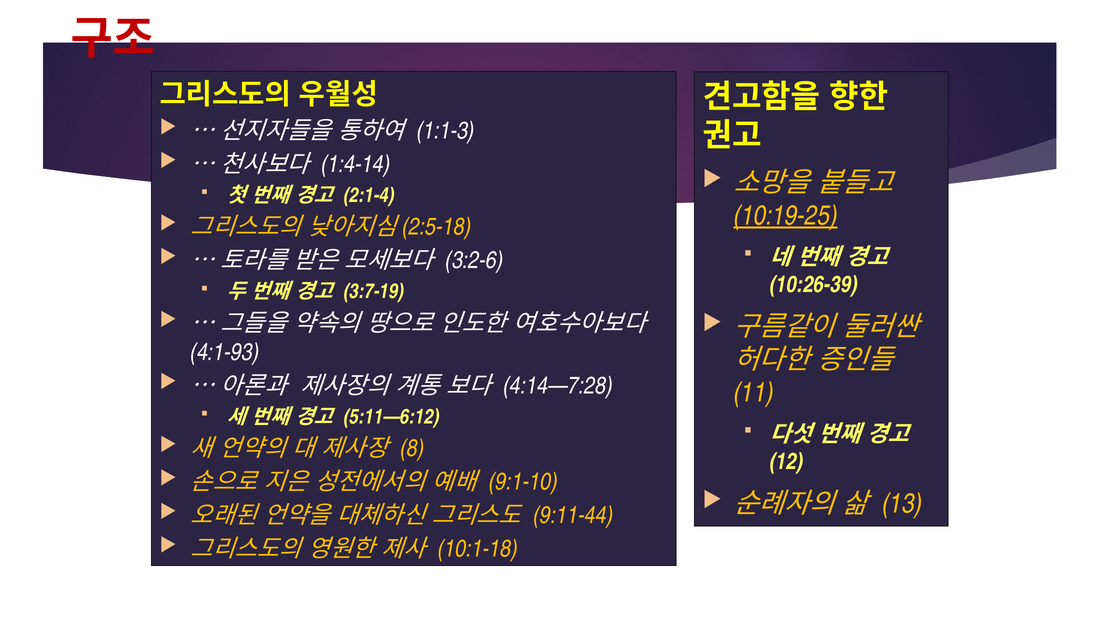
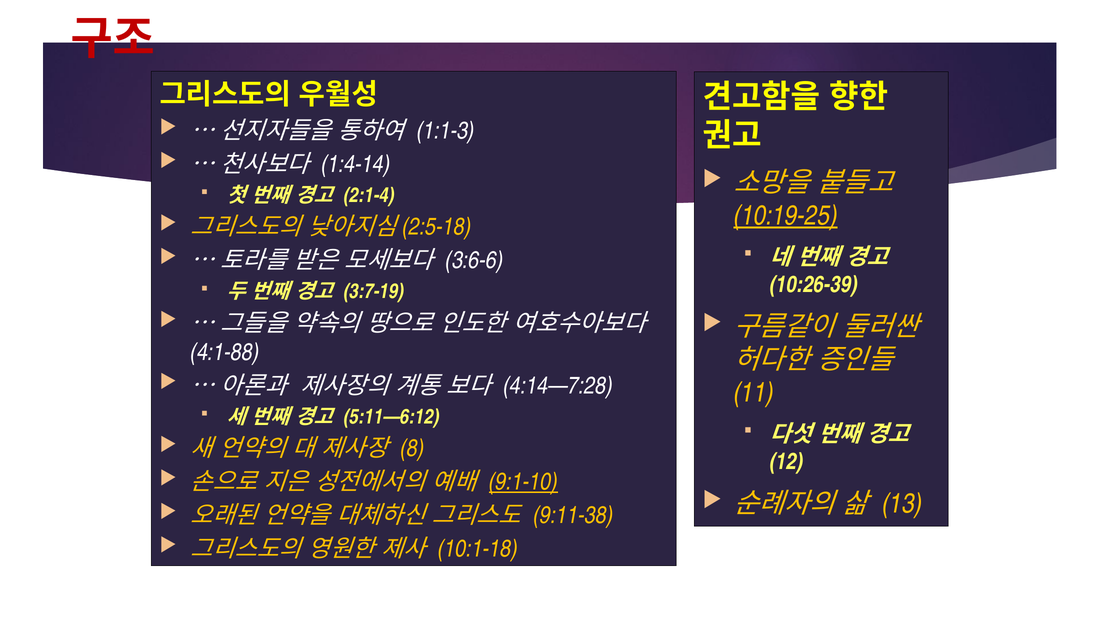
3:2-6: 3:2-6 -> 3:6-6 (474, 260)
4:1-93: 4:1-93 -> 4:1-88 (225, 352)
9:1-10 underline: none -> present (523, 482)
9:11-44: 9:11-44 -> 9:11-38 (573, 515)
